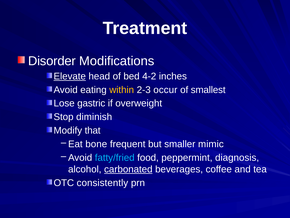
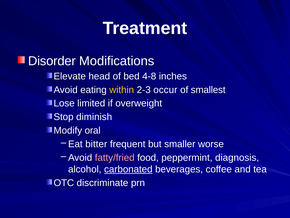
Elevate underline: present -> none (70, 76)
4-2: 4-2 -> 4-8 (149, 76)
gastric: gastric -> limited (91, 103)
that: that -> oral (93, 130)
bone: bone -> bitter (96, 144)
mimic: mimic -> worse (211, 144)
fatty/fried colour: light blue -> pink (115, 157)
consistently: consistently -> discriminate (102, 182)
